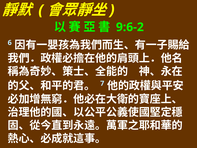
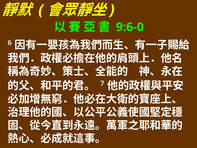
9:6-2: 9:6-2 -> 9:6-0 (130, 27)
